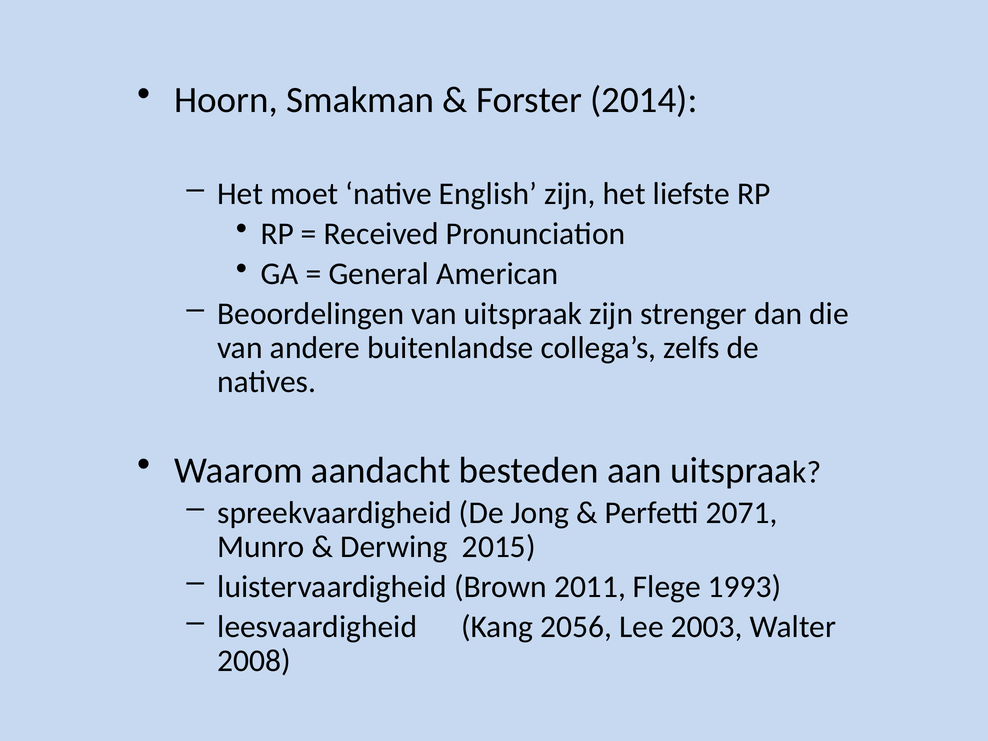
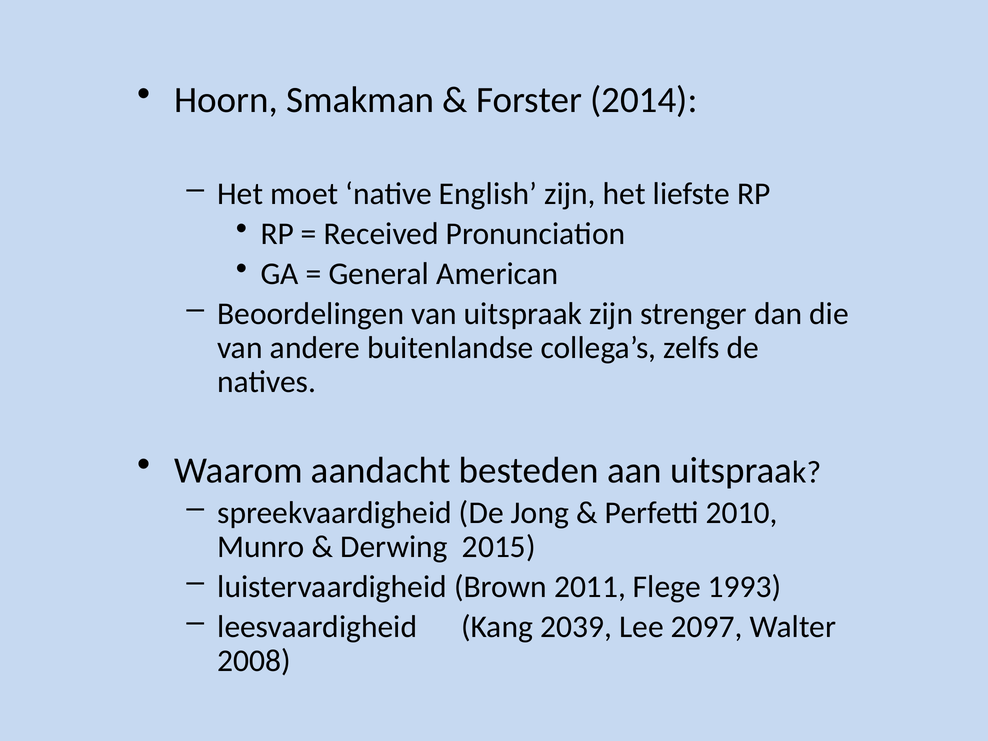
2071: 2071 -> 2010 (742, 513)
2056: 2056 -> 2039 (576, 627)
2003: 2003 -> 2097 (707, 627)
